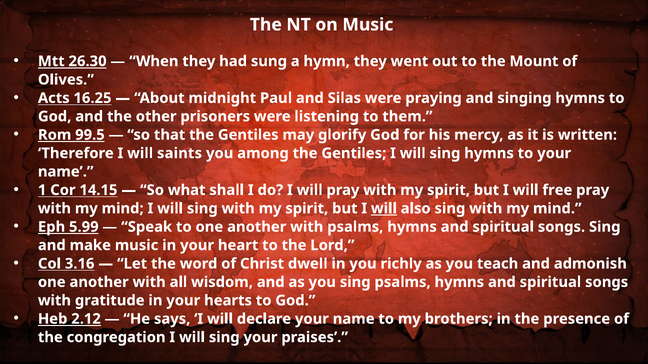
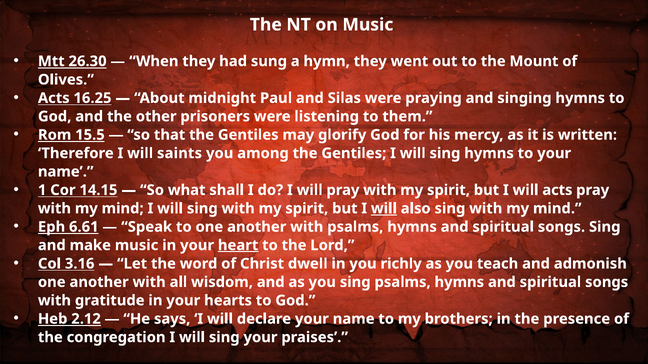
99.5: 99.5 -> 15.5 (90, 135)
will free: free -> acts (557, 190)
5.99: 5.99 -> 6.61 (84, 227)
heart underline: none -> present (238, 246)
